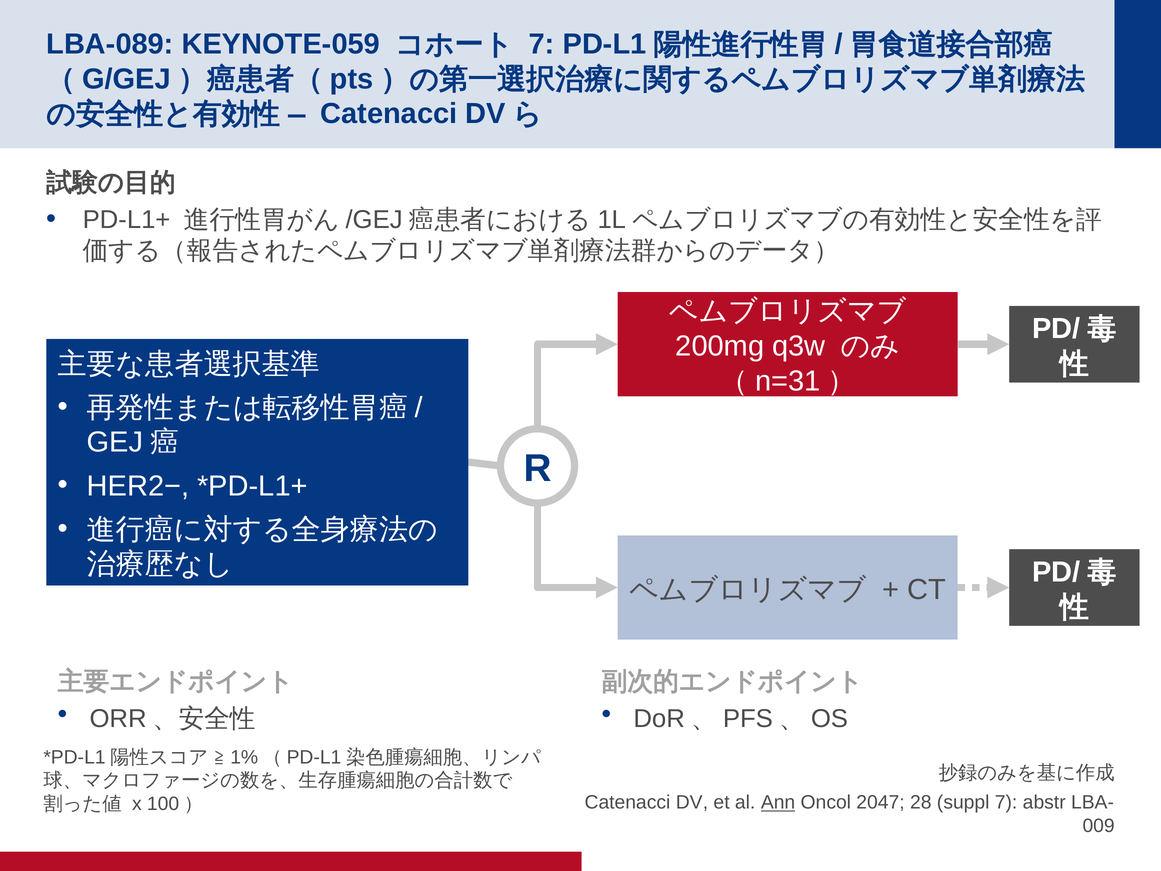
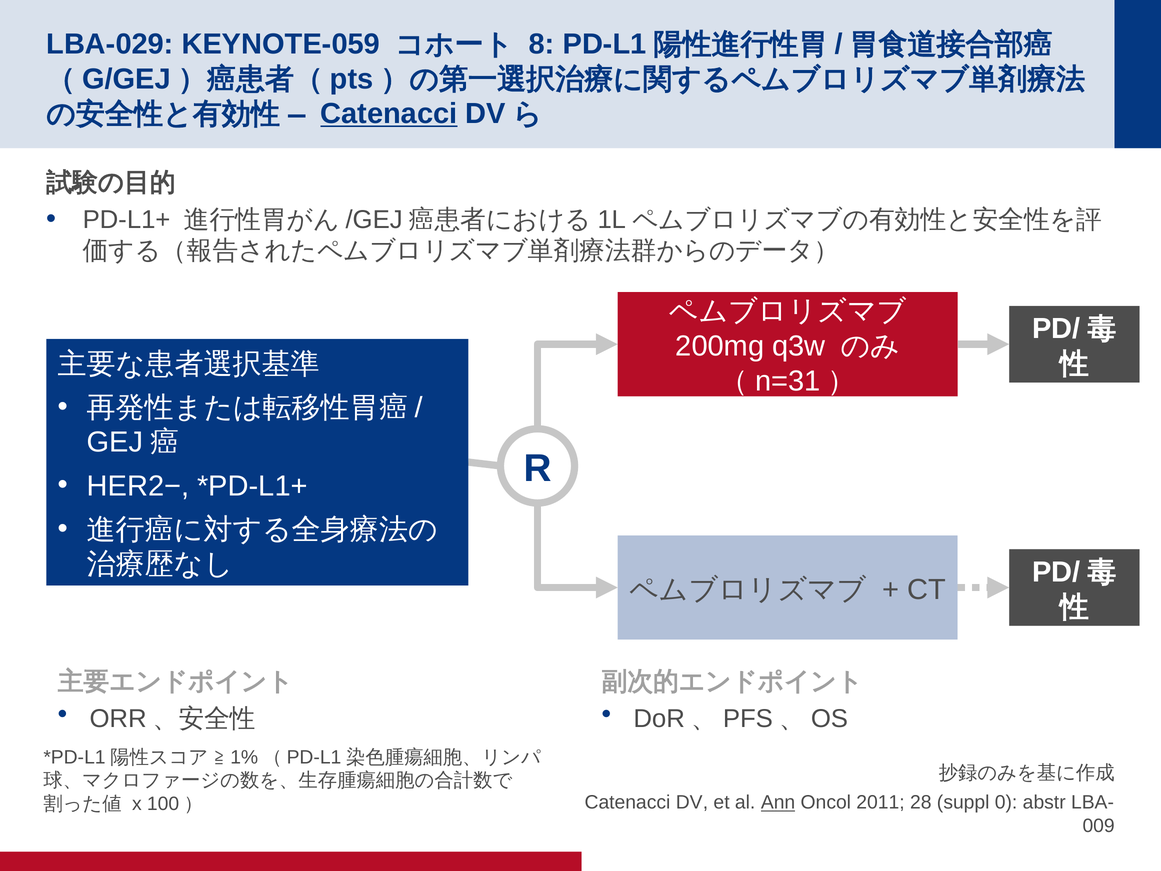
LBA-089: LBA-089 -> LBA-029 (110, 44)
7: 7 -> 8 (542, 44)
Catenacci underline: none -> present (389, 114)
2047: 2047 -> 2011 (881, 802)
suppl 7: 7 -> 0 (1006, 802)
